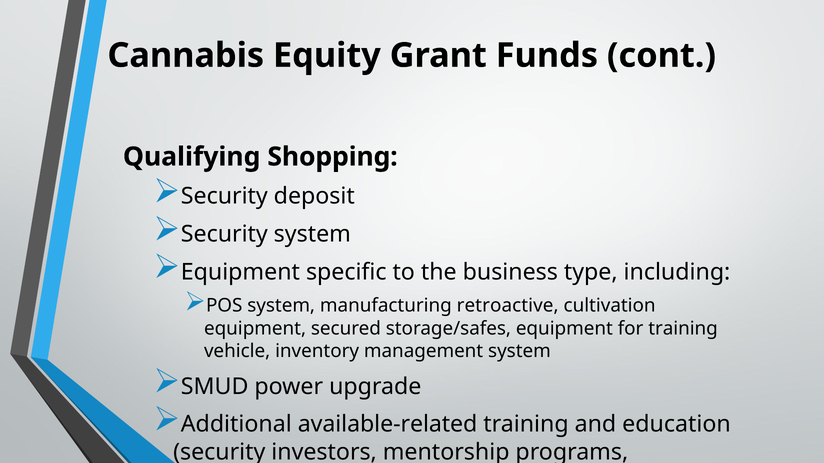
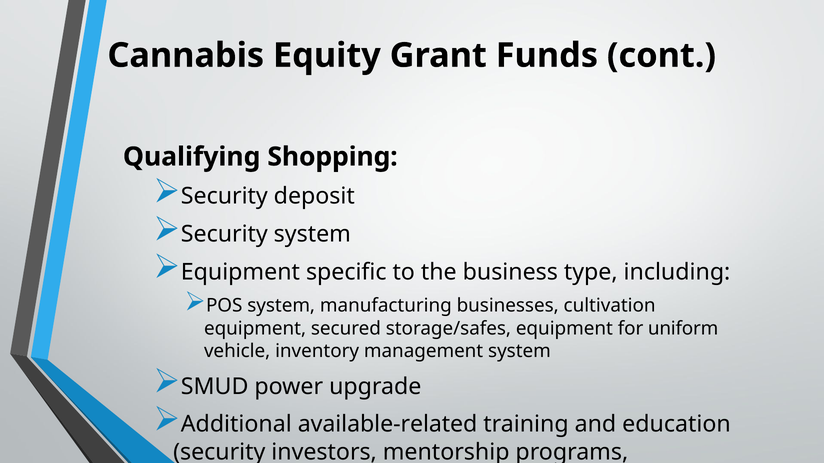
retroactive: retroactive -> businesses (508, 306)
for training: training -> uniform (683, 329)
